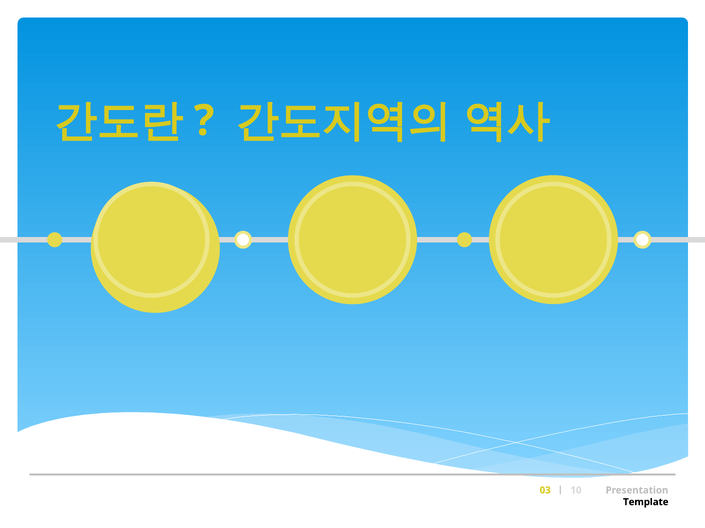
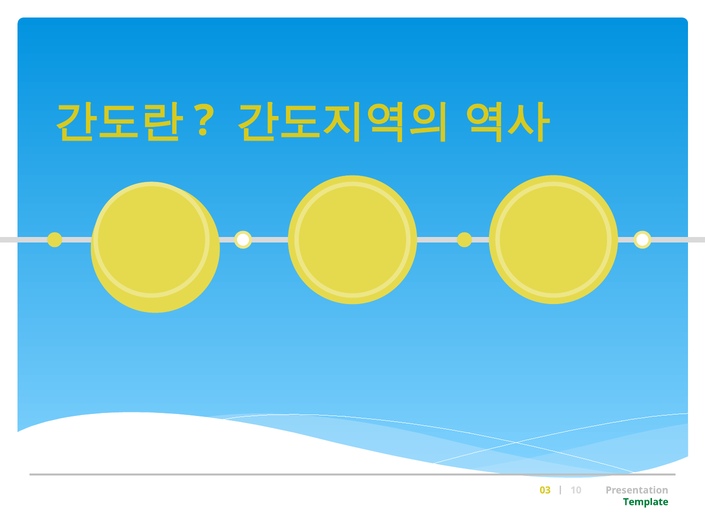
Template colour: black -> green (646, 503)
